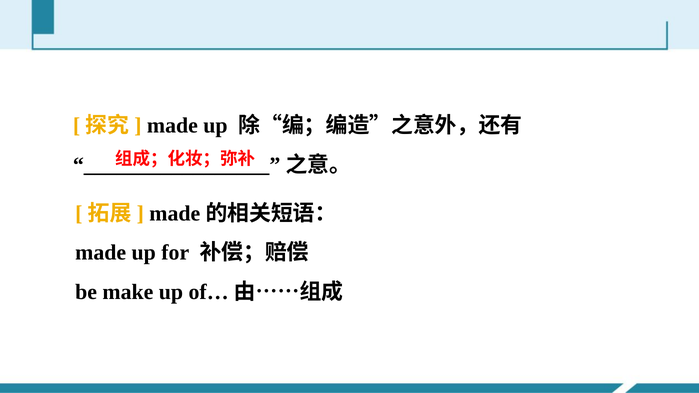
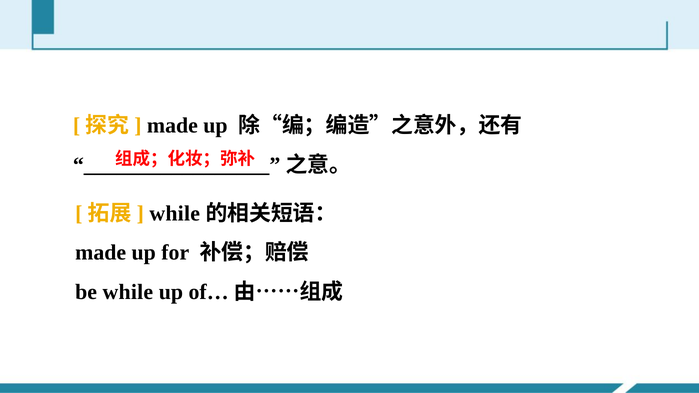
made: made -> while (175, 214)
be make: make -> while (128, 292)
